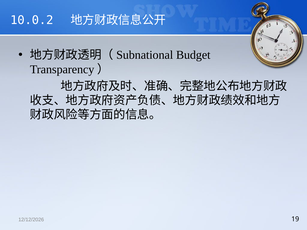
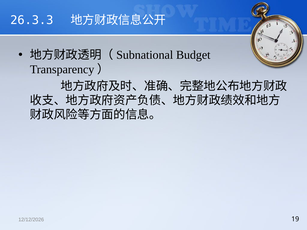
10.0.2: 10.0.2 -> 26.3.3 (32, 20)
